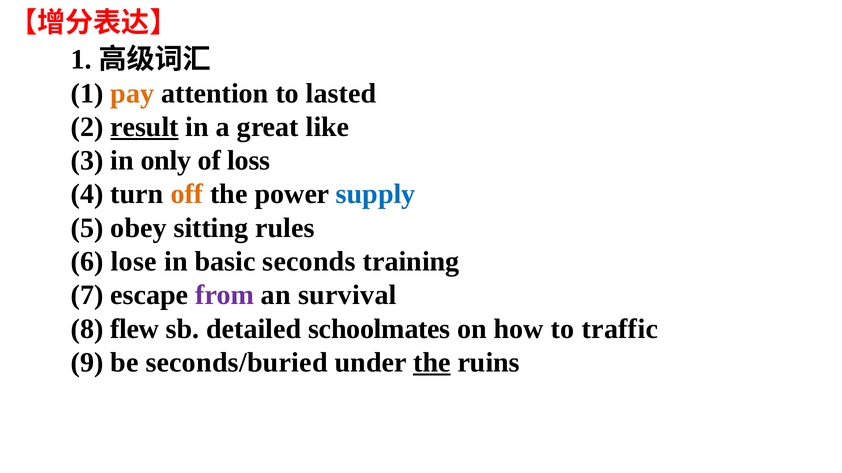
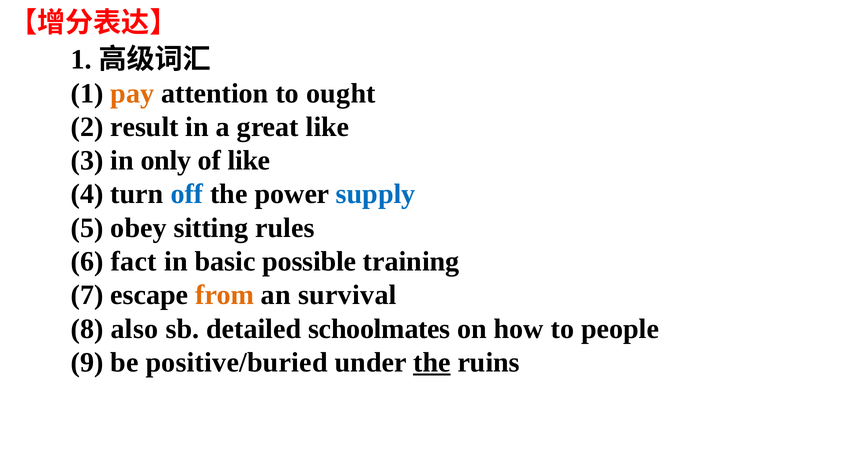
lasted: lasted -> ought (341, 93)
result underline: present -> none (145, 127)
of loss: loss -> like (249, 161)
off colour: orange -> blue (187, 195)
lose: lose -> fact (134, 262)
seconds: seconds -> possible (309, 262)
from colour: purple -> orange (225, 296)
flew: flew -> also (134, 329)
traffic: traffic -> people (620, 329)
seconds/buried: seconds/buried -> positive/buried (237, 363)
